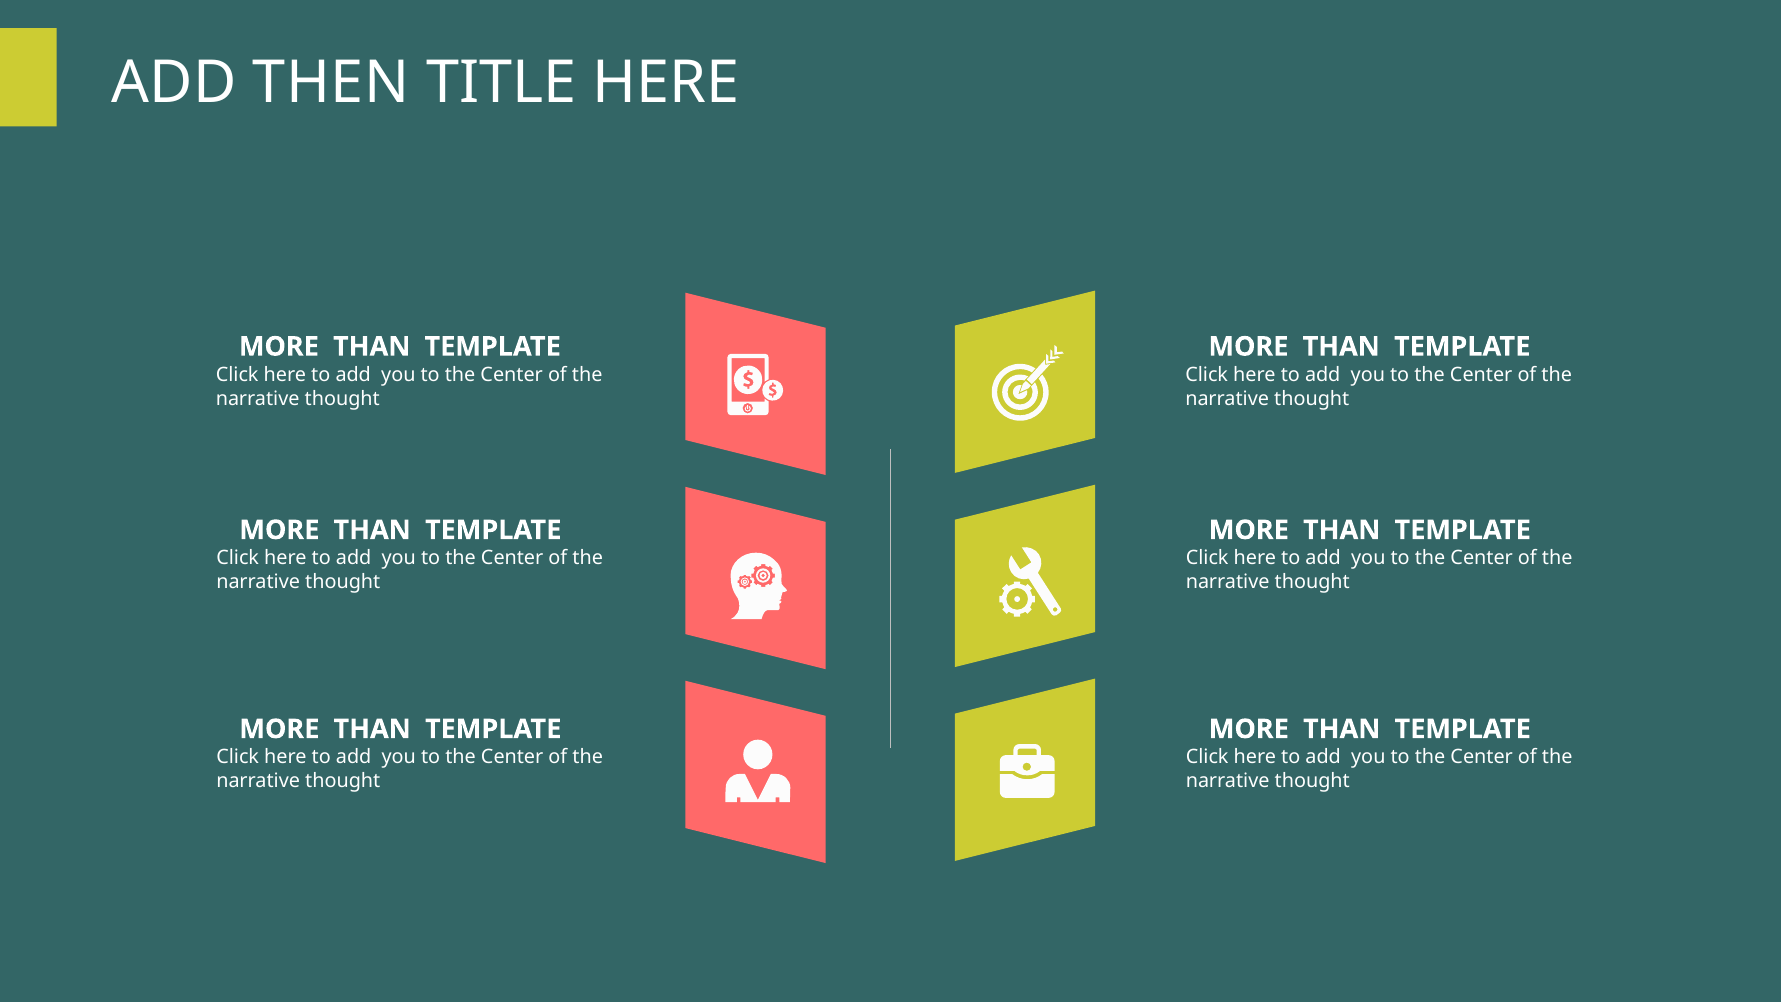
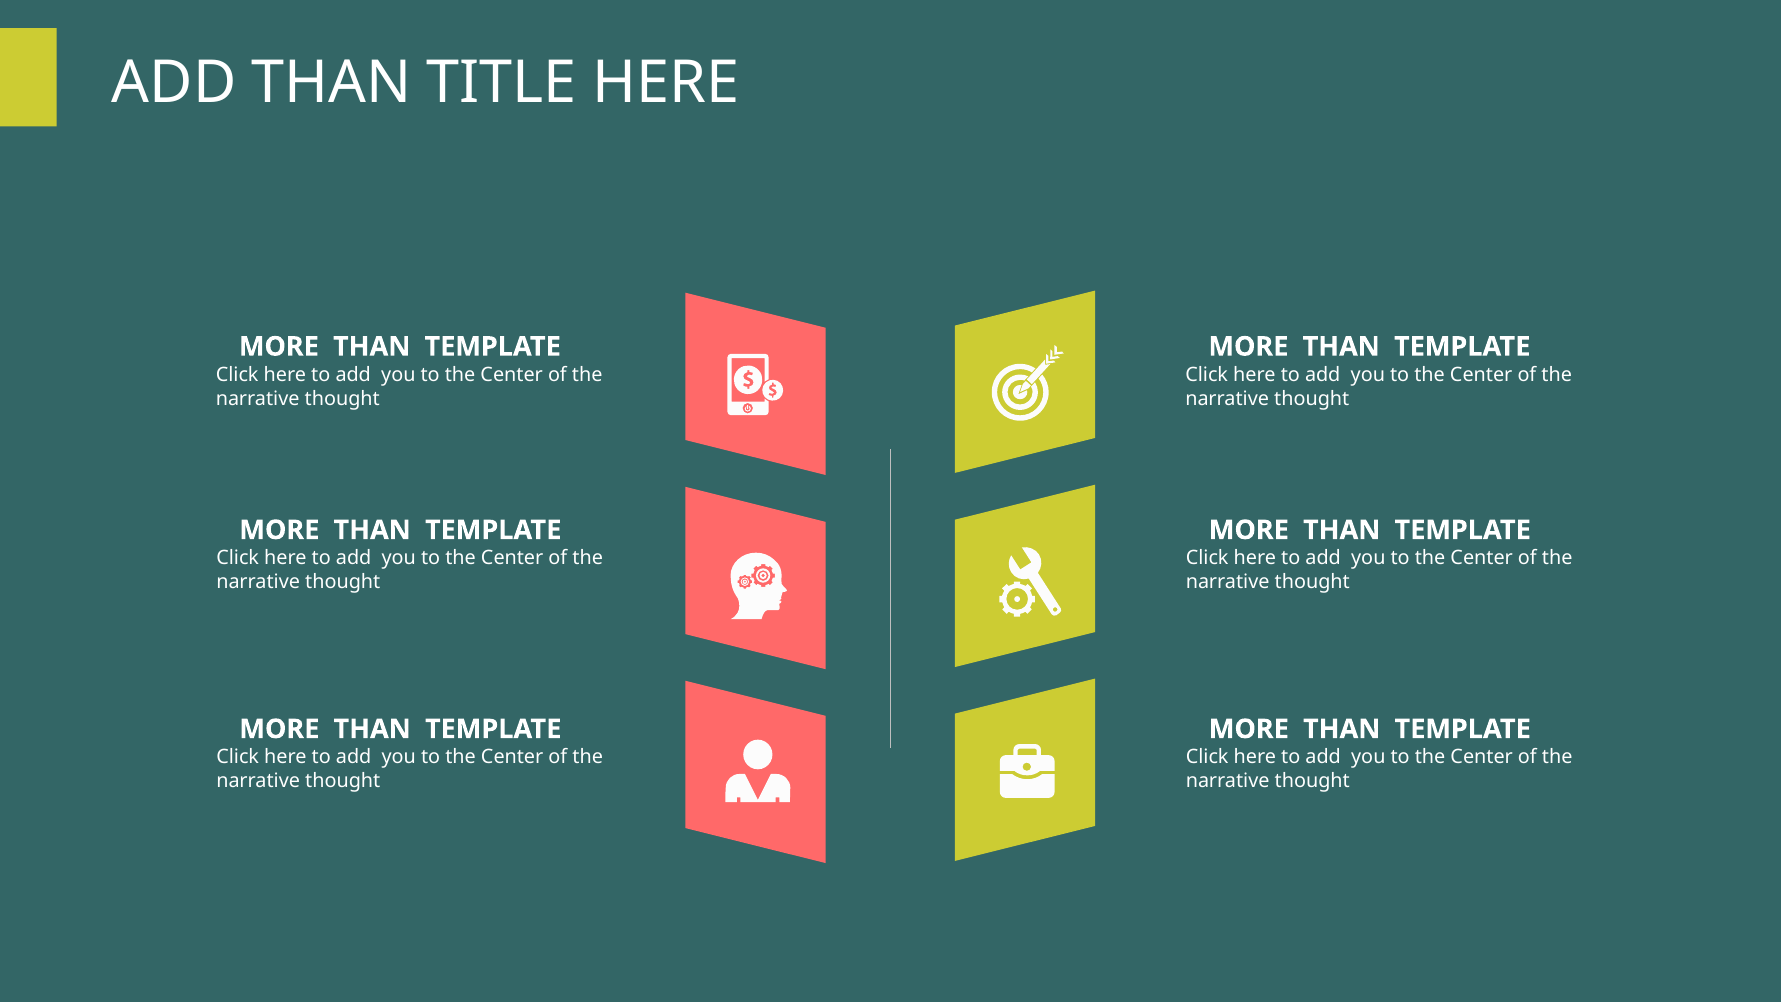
ADD THEN: THEN -> THAN (332, 83)
